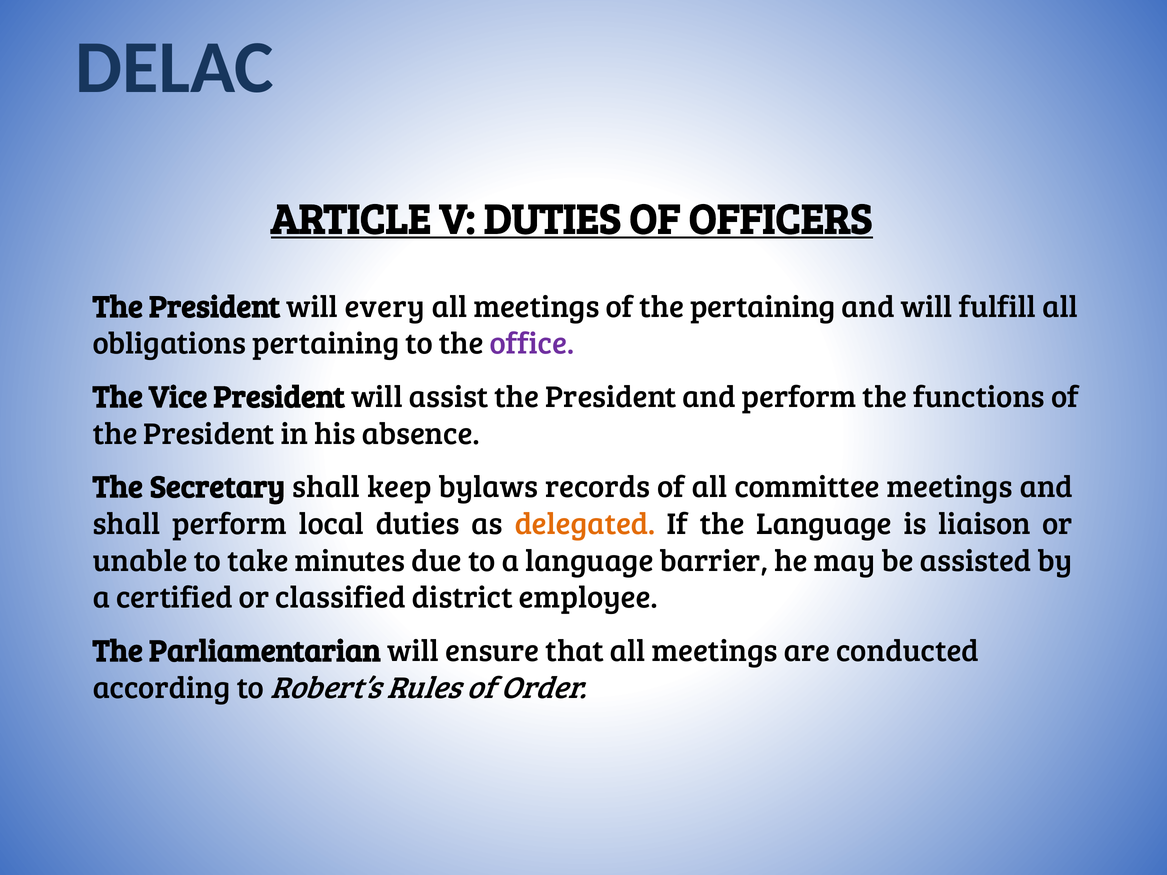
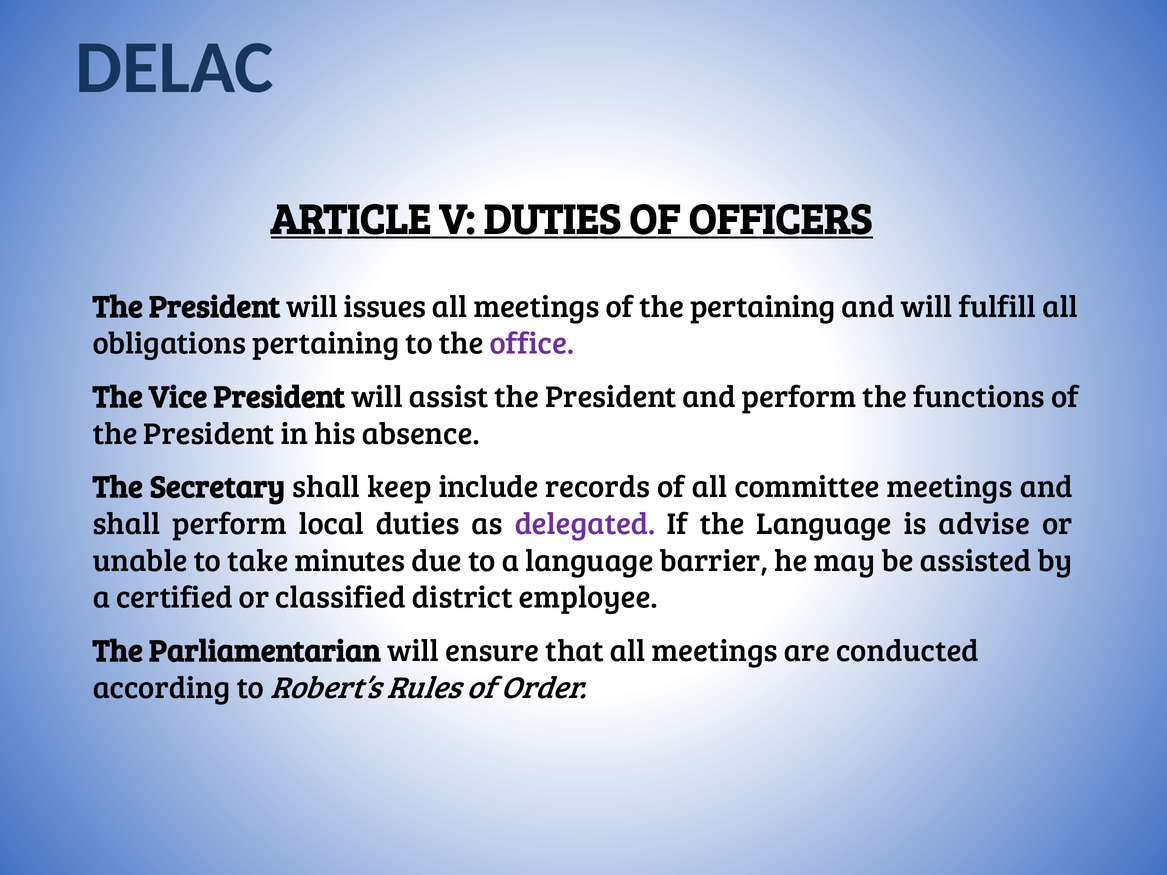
every: every -> issues (385, 307)
bylaws: bylaws -> include (488, 487)
delegated colour: orange -> purple (585, 524)
liaison: liaison -> advise (984, 524)
